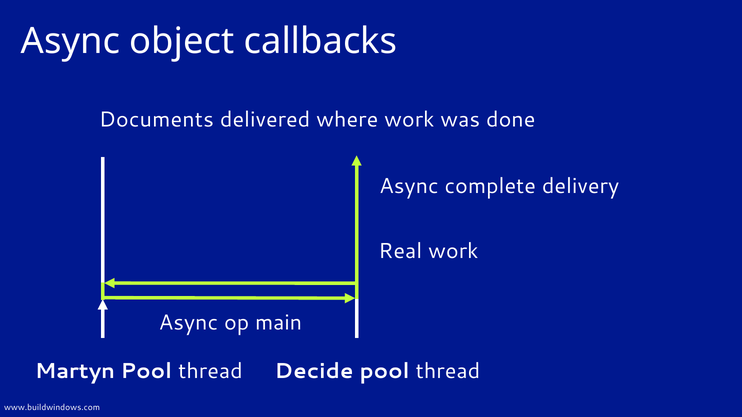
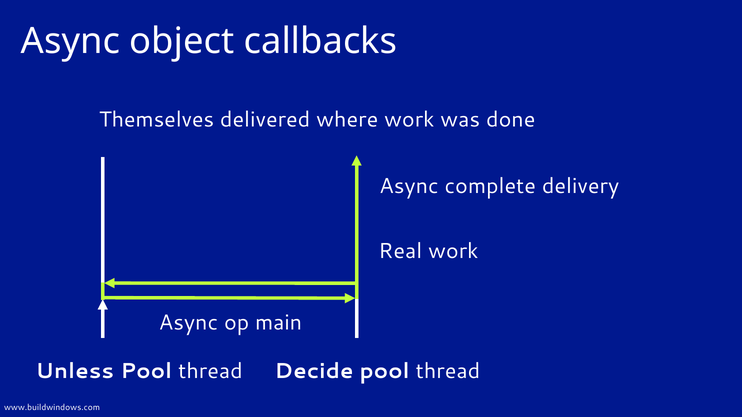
Documents: Documents -> Themselves (157, 120)
Martyn: Martyn -> Unless (75, 371)
